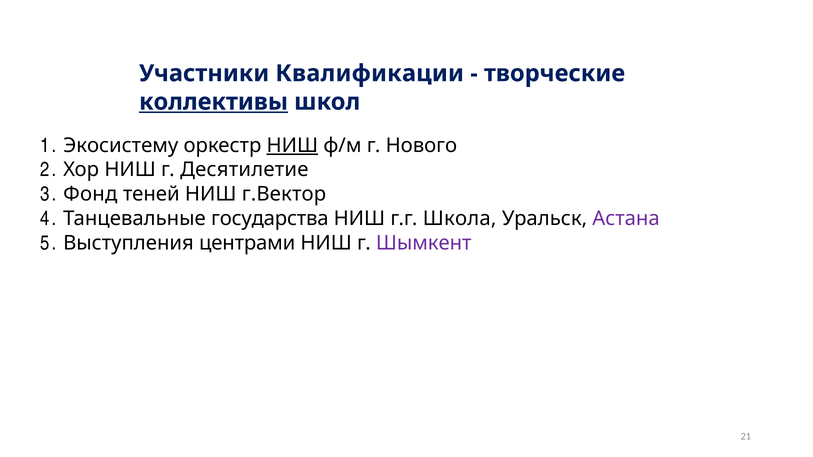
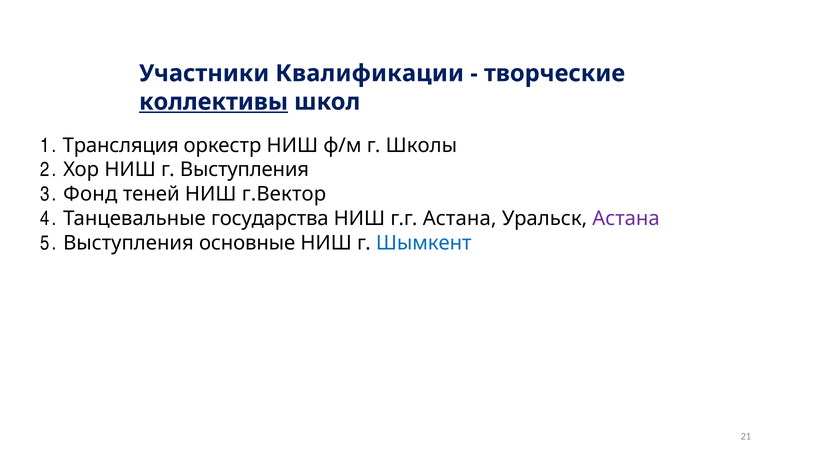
Экосистему: Экосистему -> Трансляция (121, 146)
НИШ underline: present -> none (292, 146)
Нового: Нового -> Школы (421, 146)
г Десятилетие: Десятилетие -> Выступления (245, 170)
г.г Школа: Школа -> Астана (460, 219)
центрами: центрами -> основные (247, 243)
Шымкент colour: purple -> blue (424, 243)
